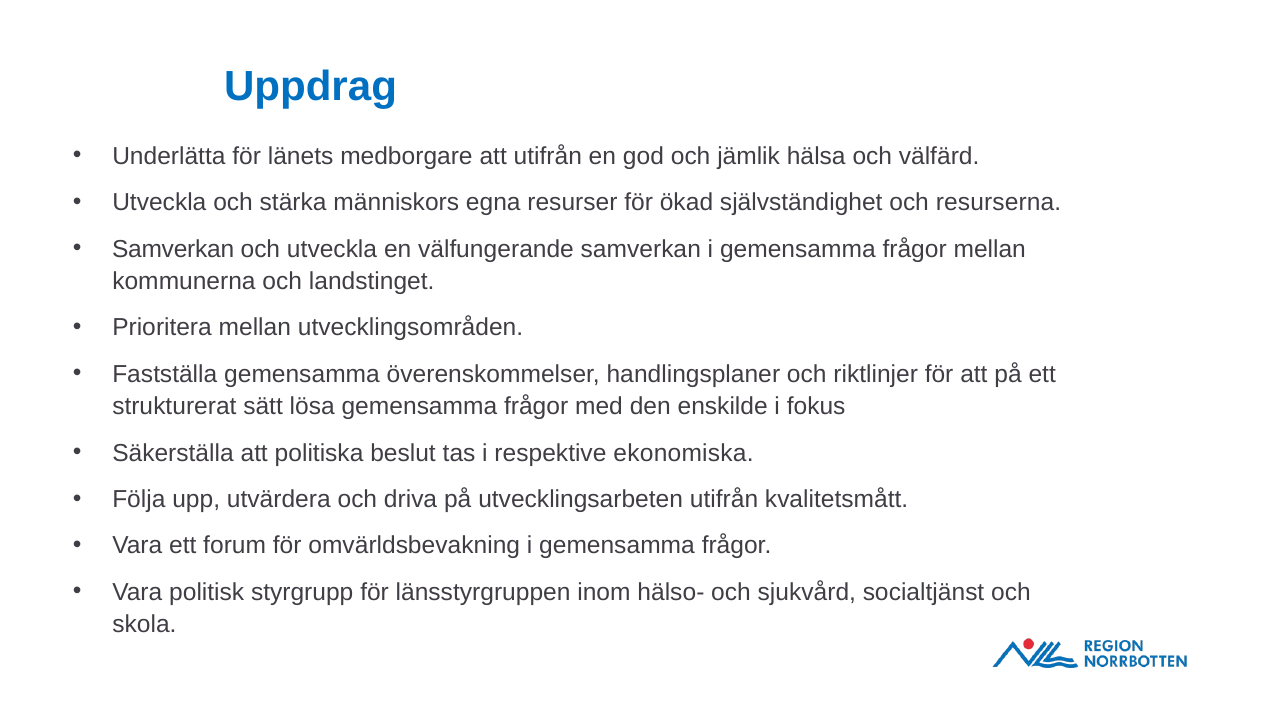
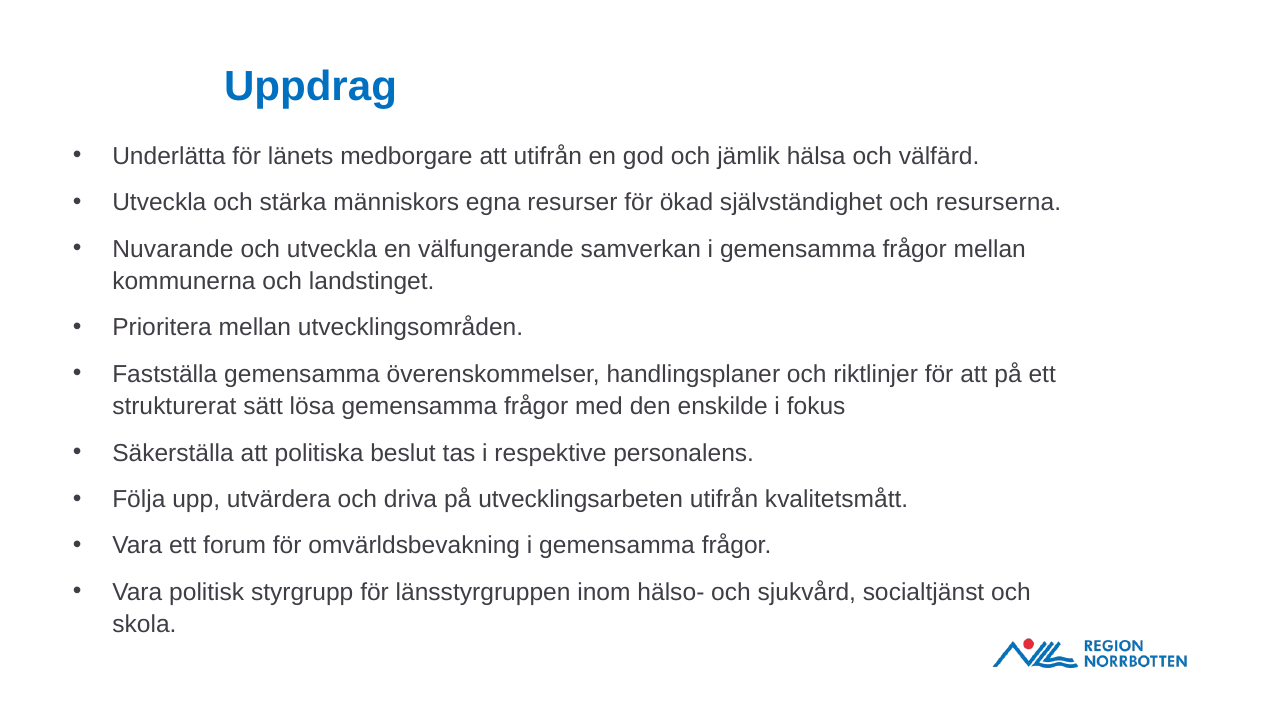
Samverkan: Samverkan -> Nuvarande (173, 249)
ekonomiska: ekonomiska -> personalens (684, 453)
